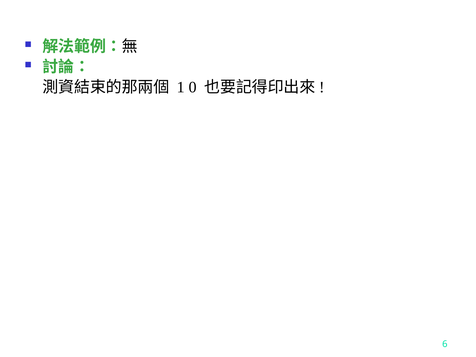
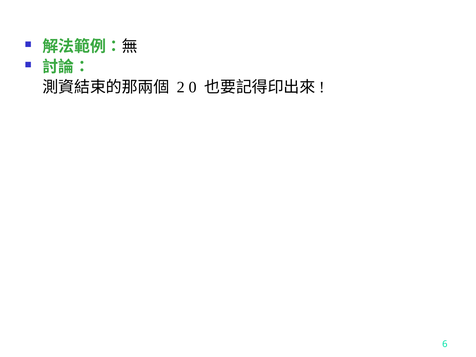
1: 1 -> 2 (181, 87)
